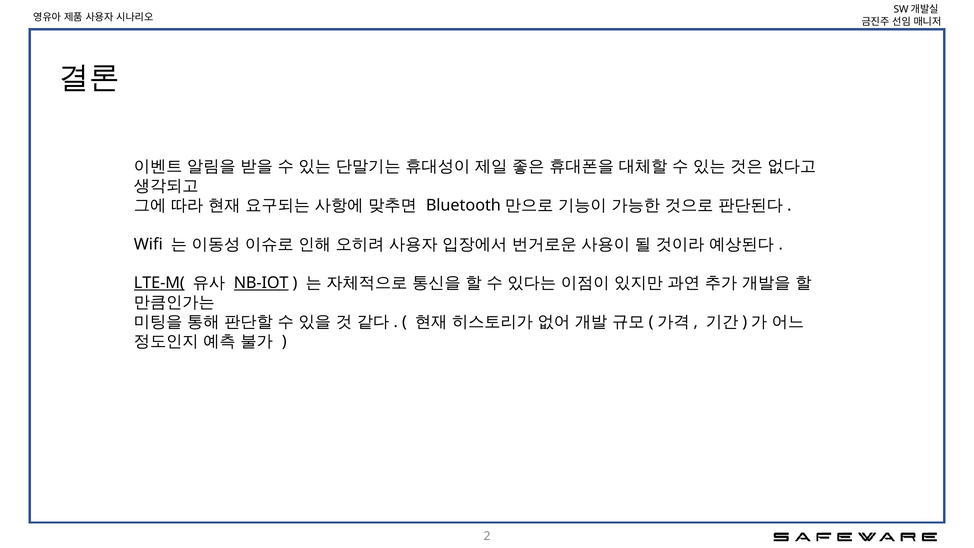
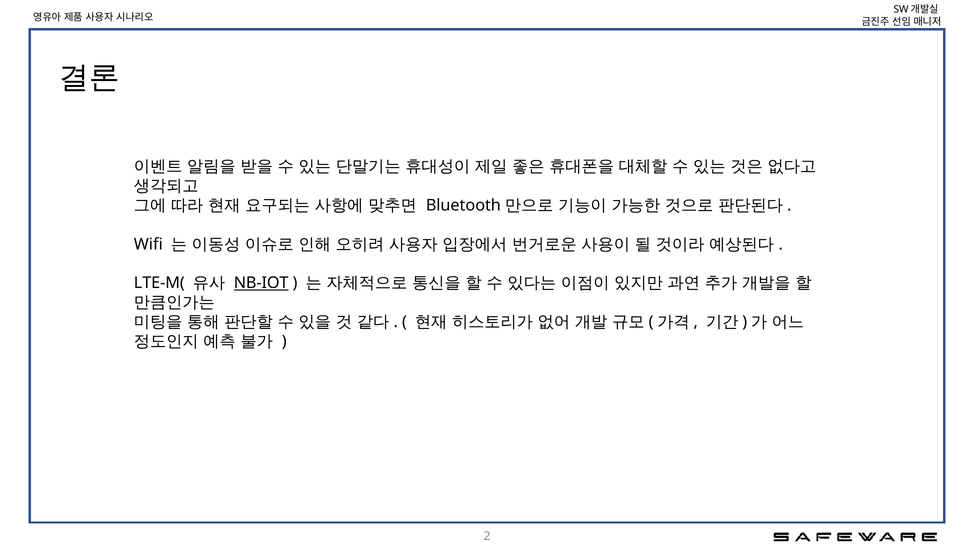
LTE-M( underline: present -> none (159, 283)
